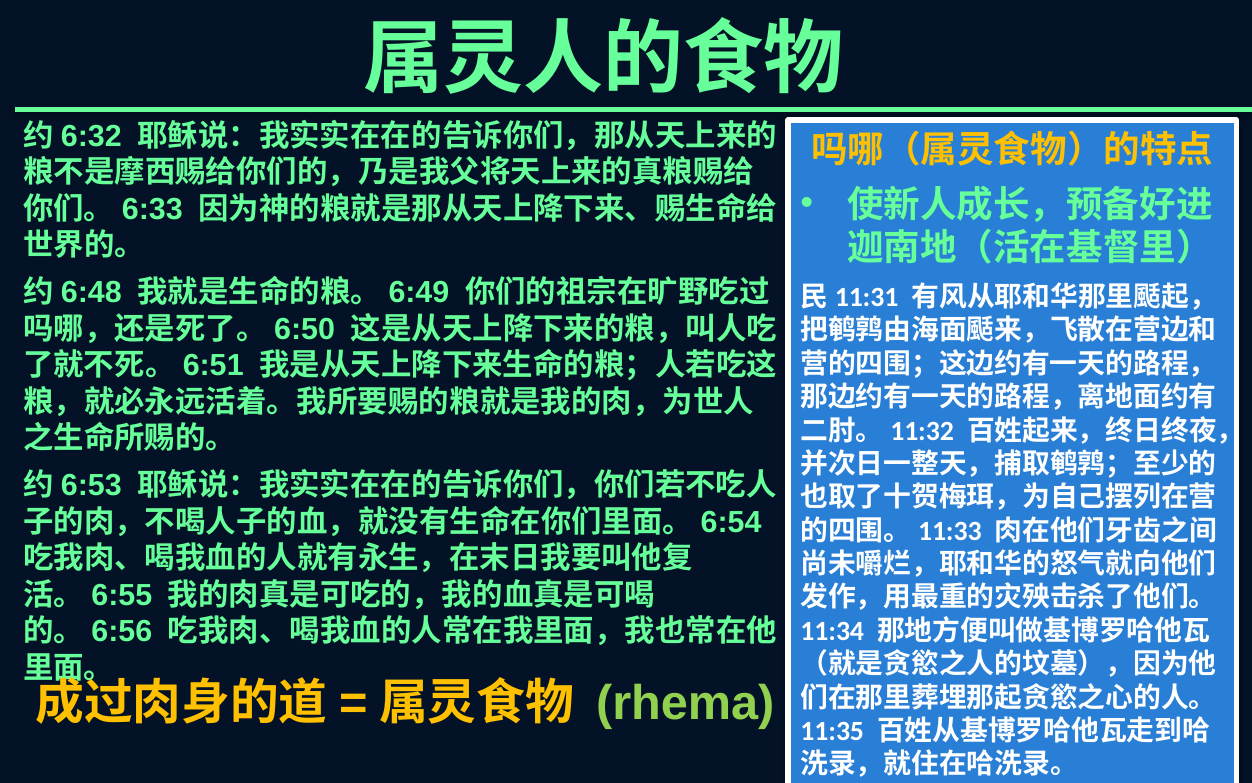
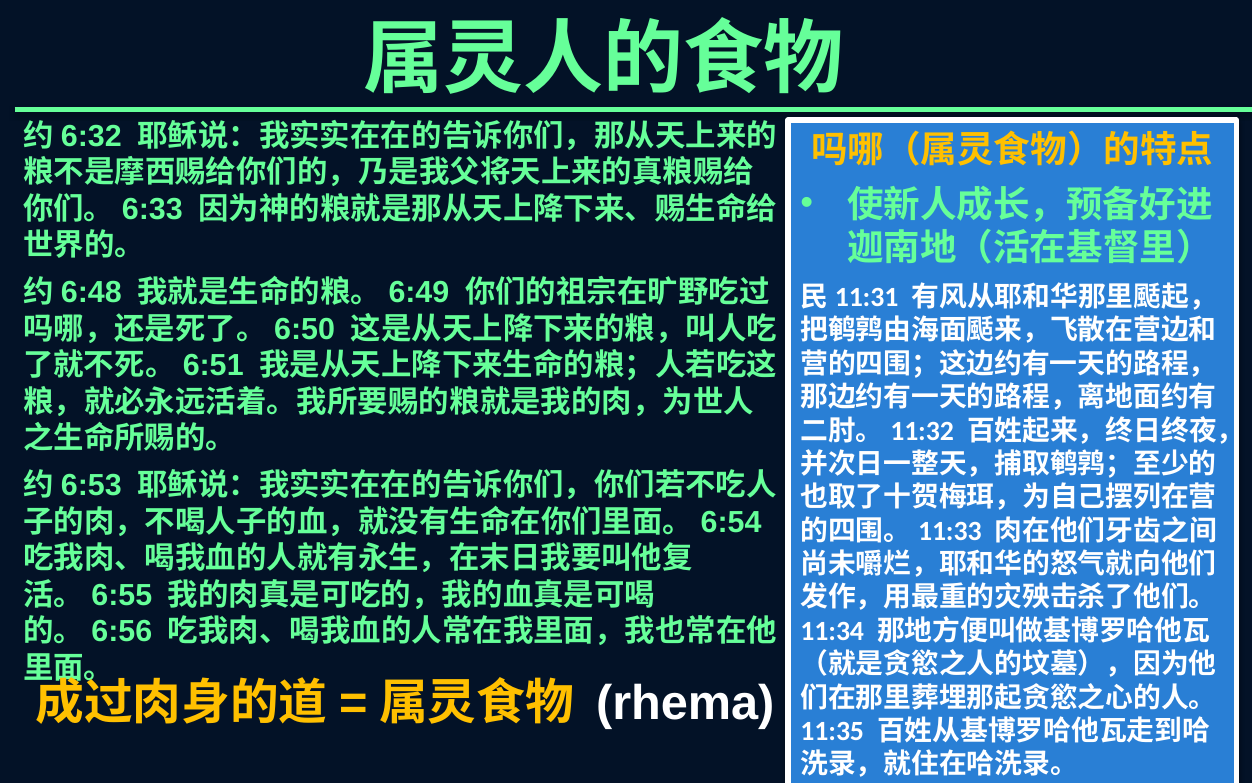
rhema colour: light green -> white (685, 703)
